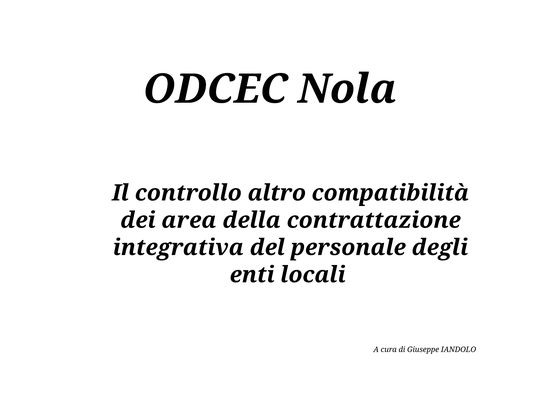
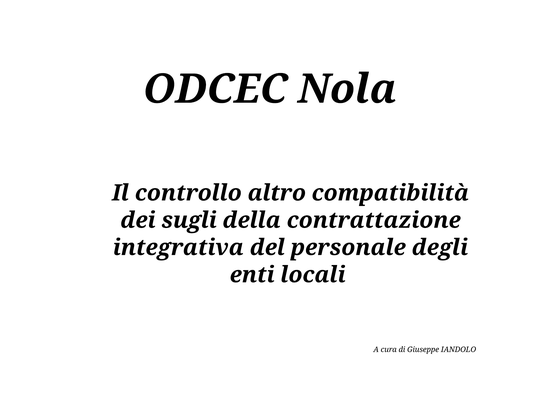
area: area -> sugli (189, 220)
